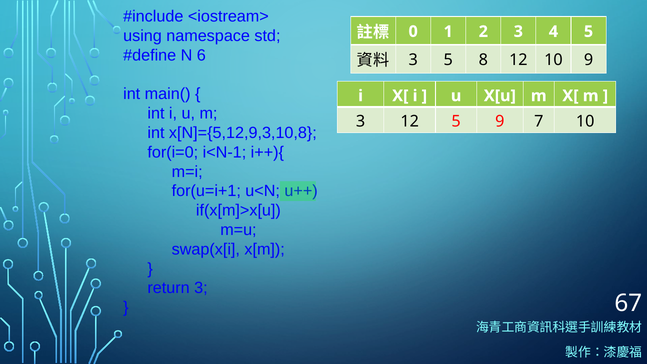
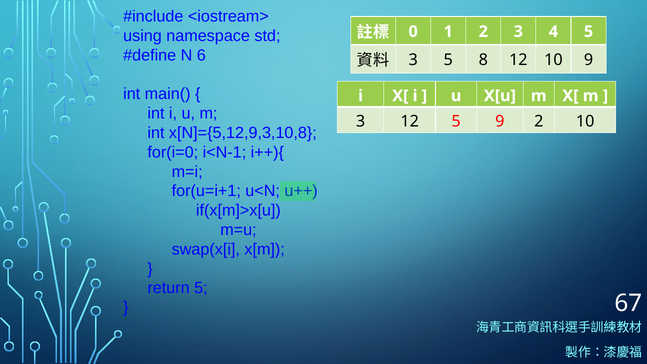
9 7: 7 -> 2 (539, 121)
return 3: 3 -> 5 (201, 288)
